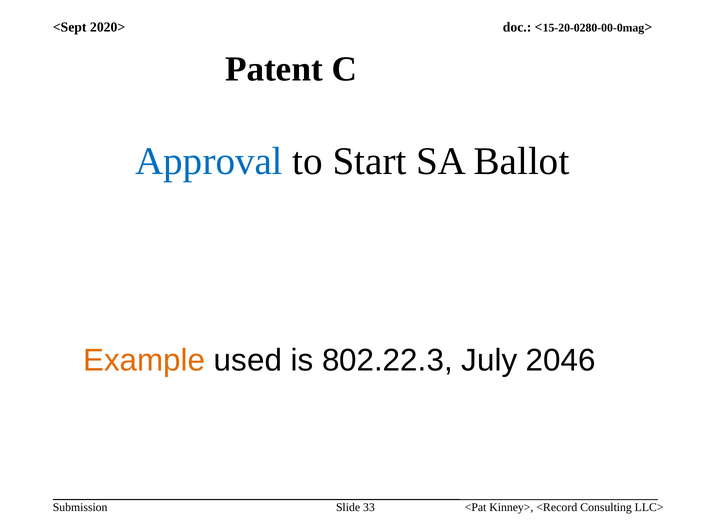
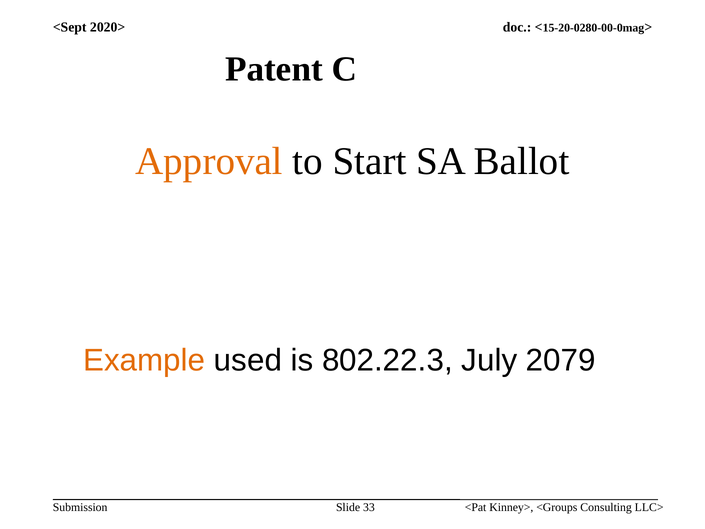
Approval colour: blue -> orange (209, 161)
2046: 2046 -> 2079 (561, 360)
<Record: <Record -> <Groups (557, 507)
